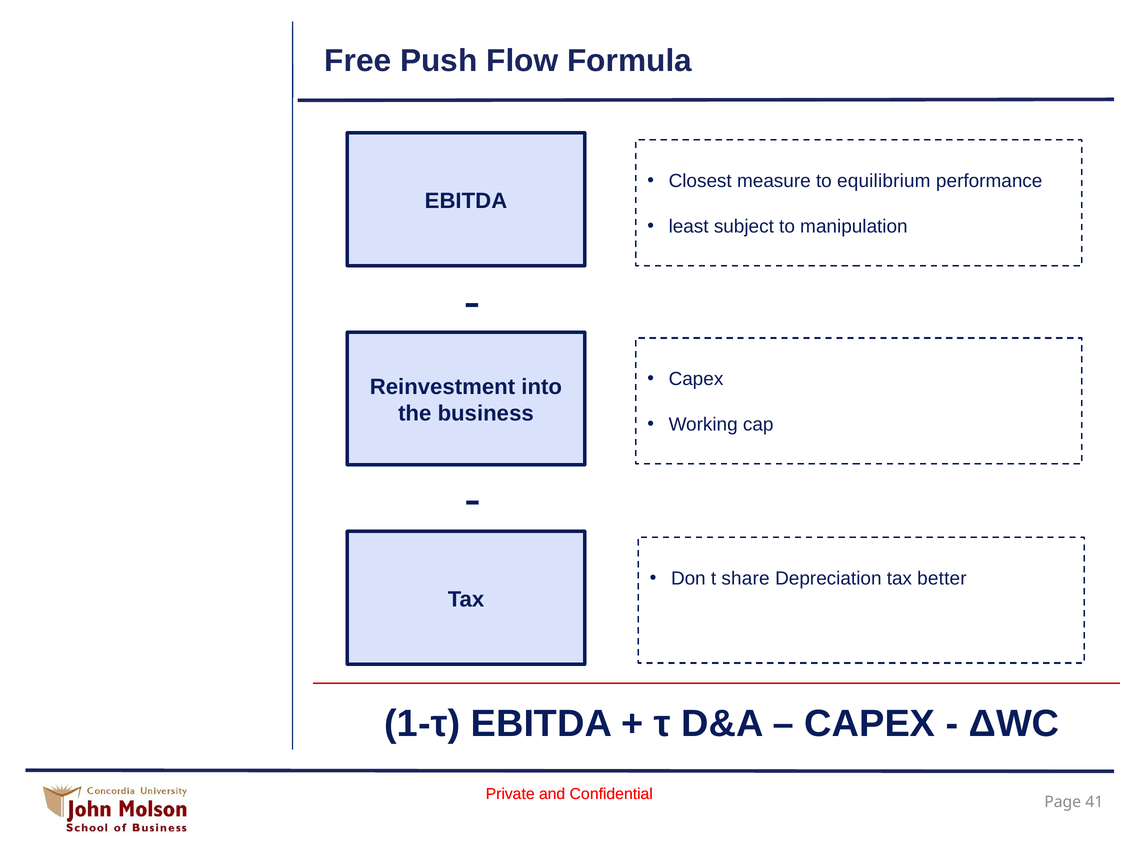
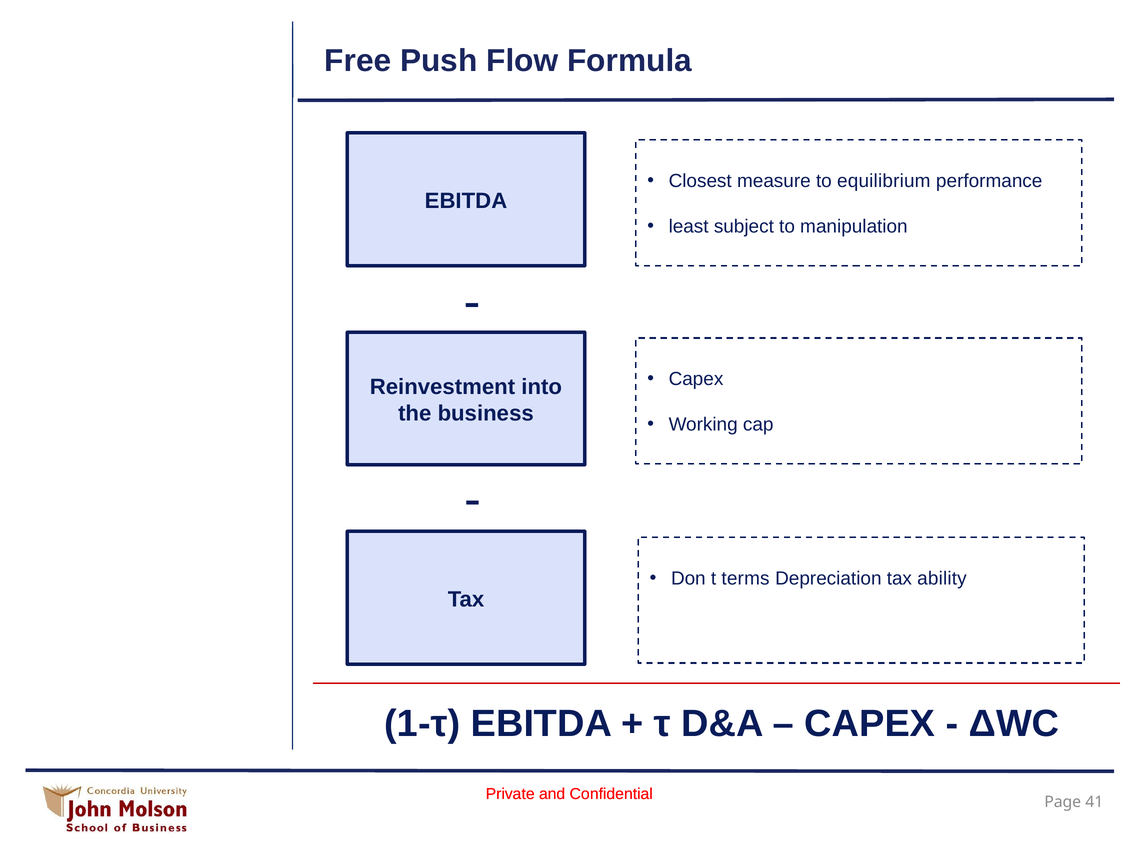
share: share -> terms (746, 579)
better: better -> ability (942, 579)
